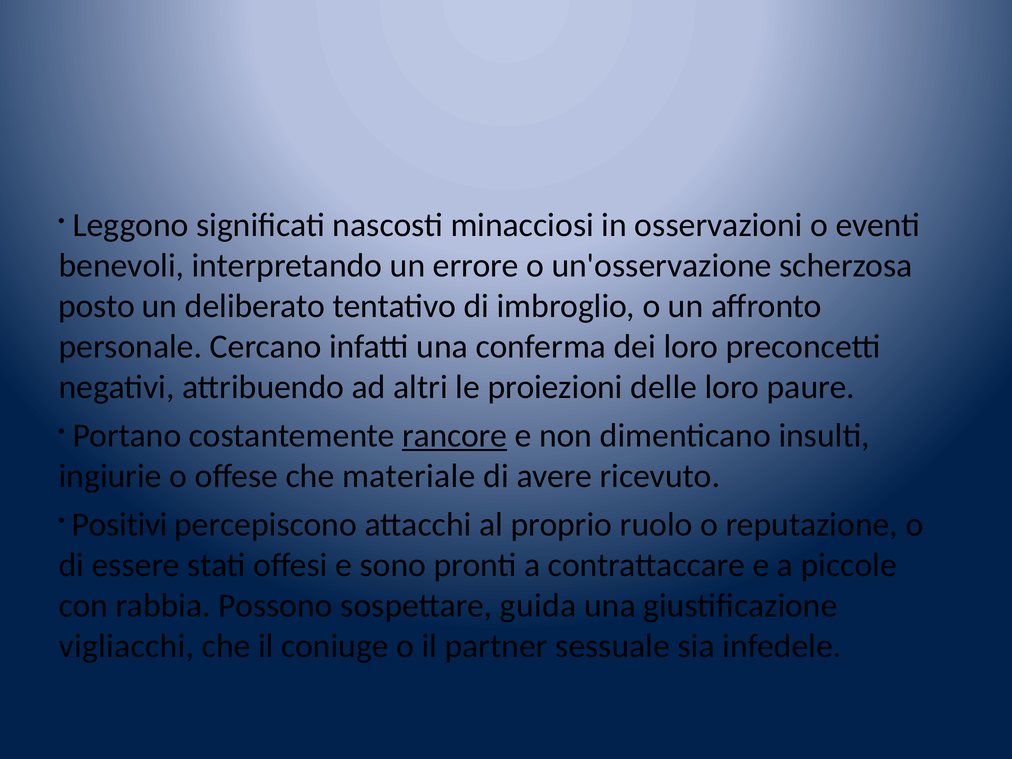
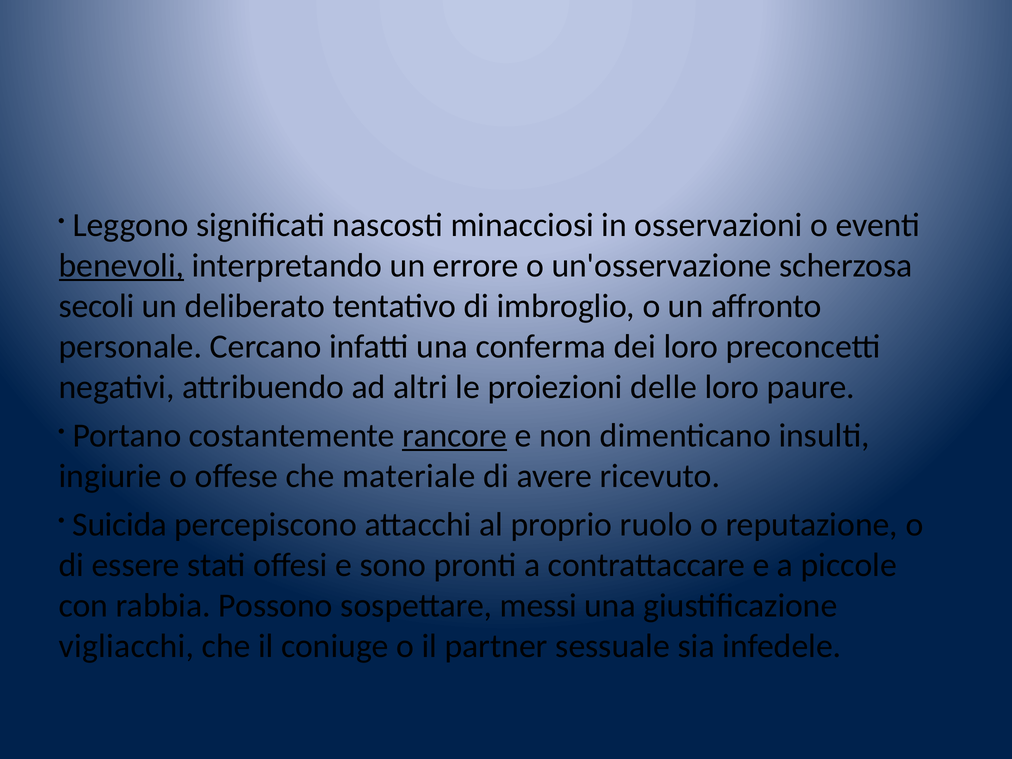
benevoli underline: none -> present (121, 266)
posto: posto -> secoli (97, 306)
Positivi: Positivi -> Suicida (120, 525)
guida: guida -> messi (538, 606)
